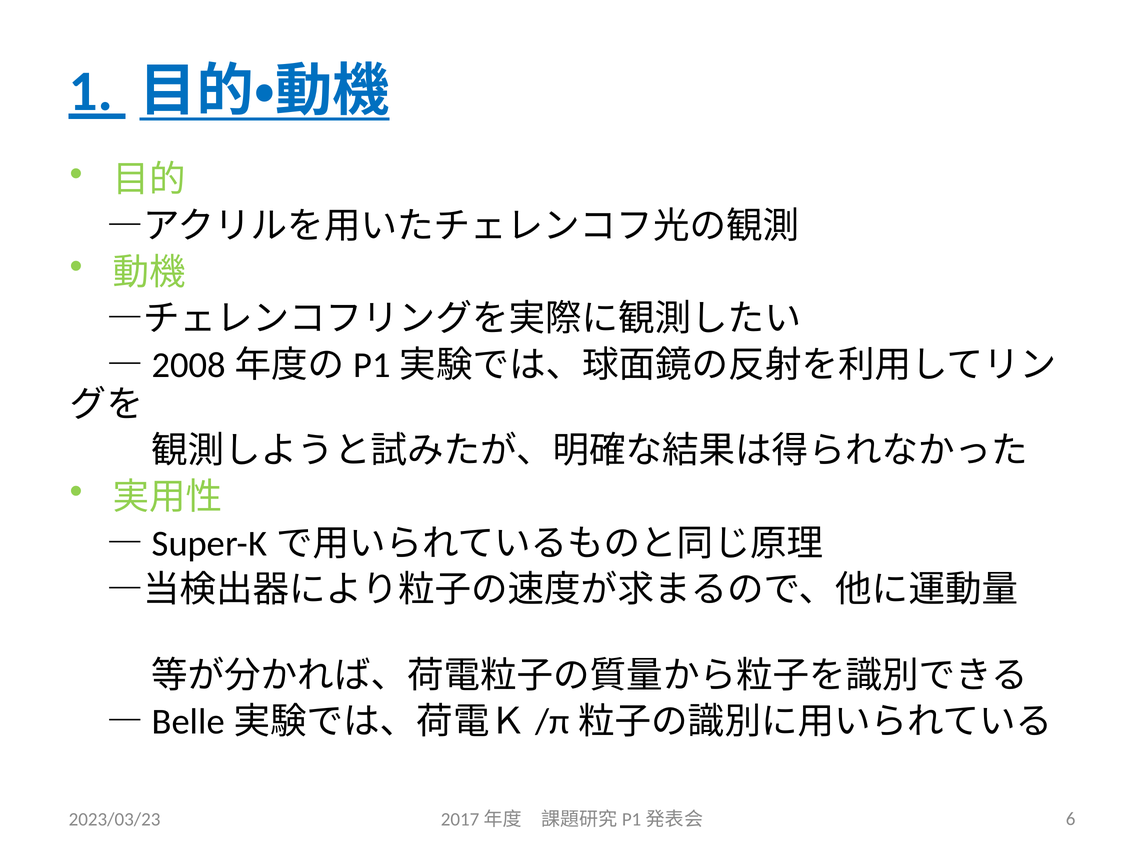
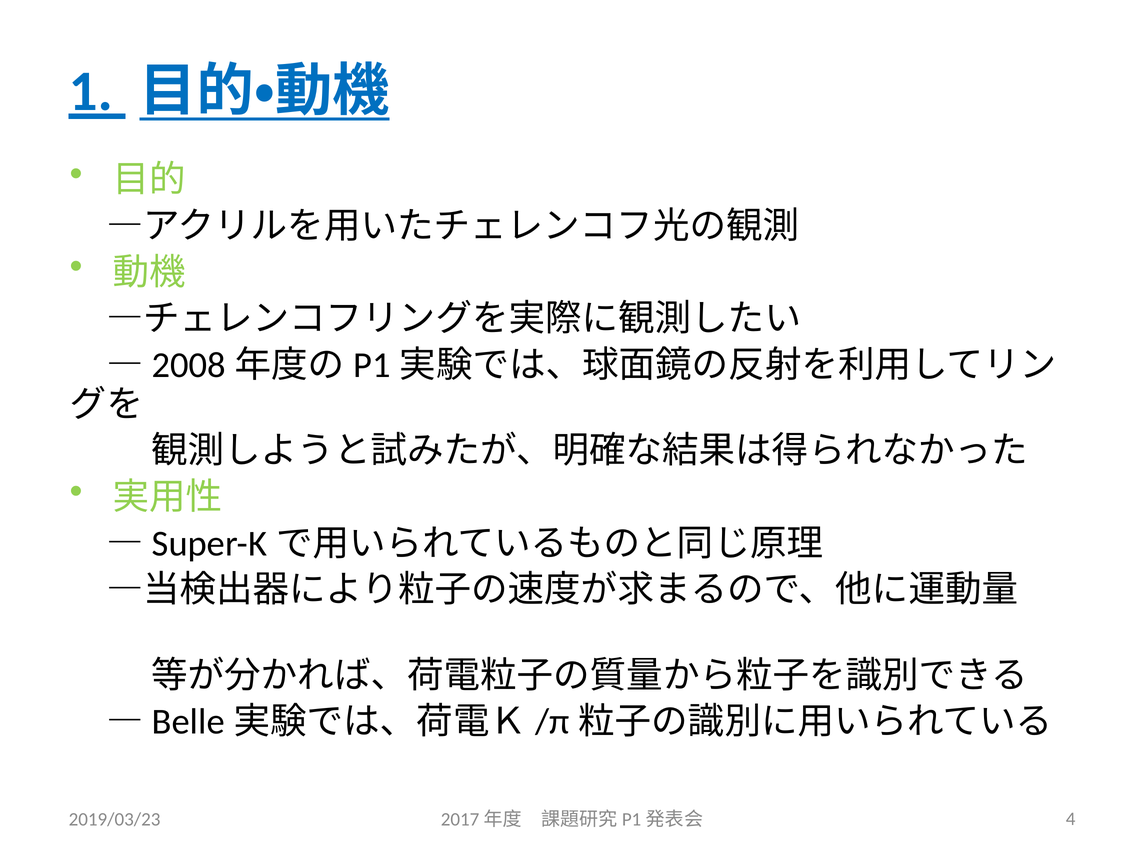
2023/03/23: 2023/03/23 -> 2019/03/23 (115, 819)
6: 6 -> 4 (1071, 819)
